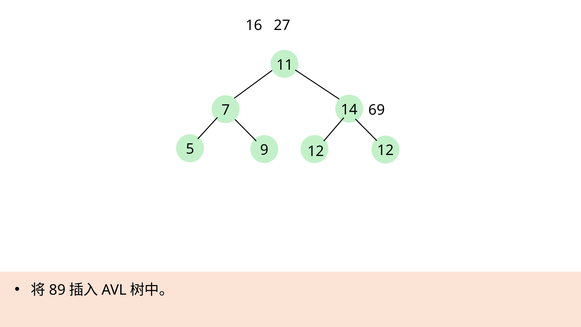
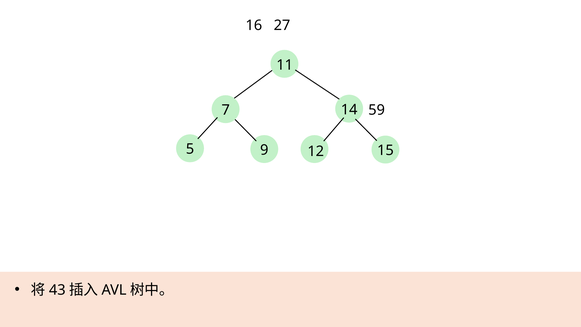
69: 69 -> 59 (377, 110)
5 12: 12 -> 15 (385, 150)
89: 89 -> 43 (57, 290)
